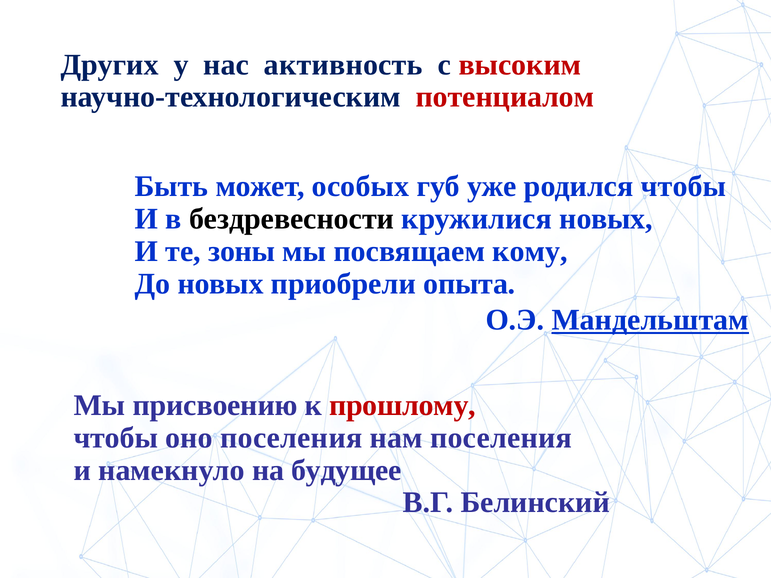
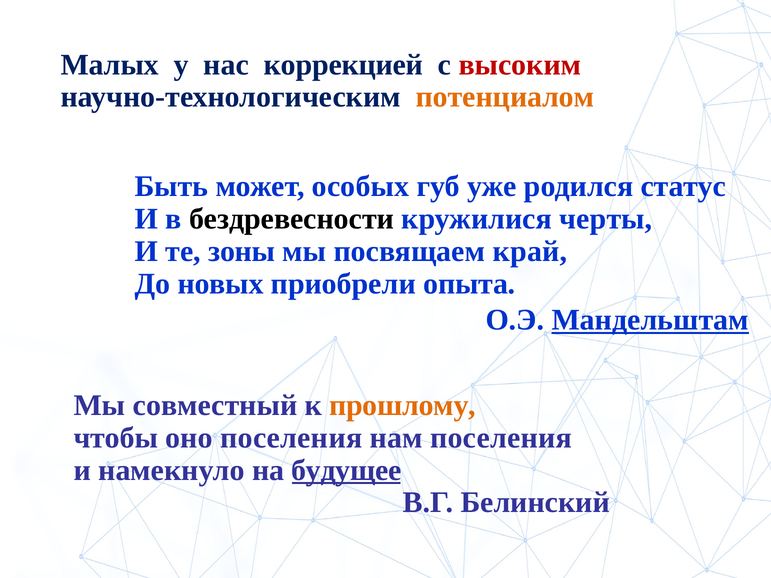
Других: Других -> Малых (110, 65)
активность: активность -> коррекцией (343, 65)
потенциалом colour: red -> orange (505, 97)
родился чтобы: чтобы -> статус (683, 187)
кружилися новых: новых -> черты (606, 219)
кому: кому -> край (530, 251)
присвоению: присвоению -> совместный (215, 406)
прошлому colour: red -> orange (402, 406)
будущее underline: none -> present (346, 470)
